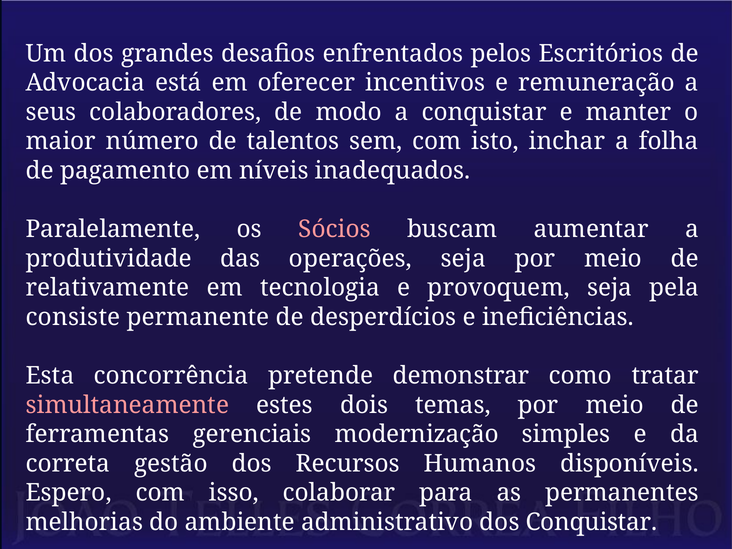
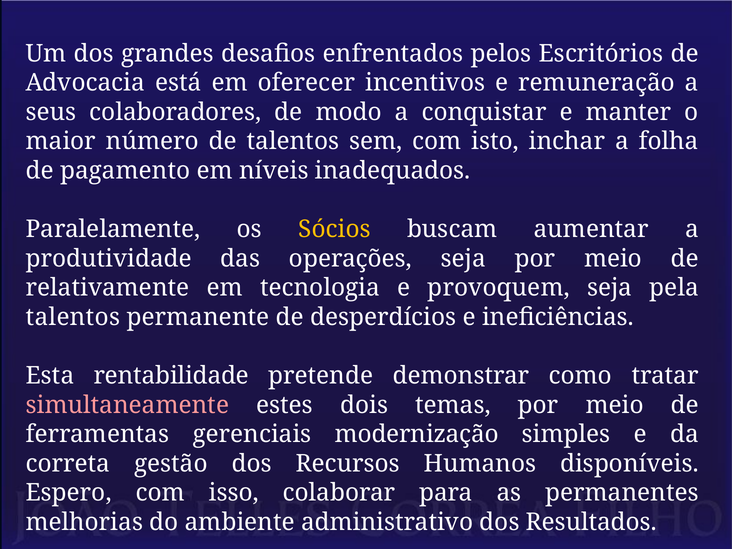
Sócios colour: pink -> yellow (334, 229)
consiste: consiste -> talentos (73, 317)
concorrência: concorrência -> rentabilidade (171, 376)
dos Conquistar: Conquistar -> Resultados (591, 522)
